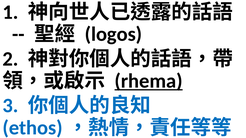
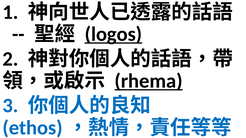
logos underline: none -> present (113, 34)
